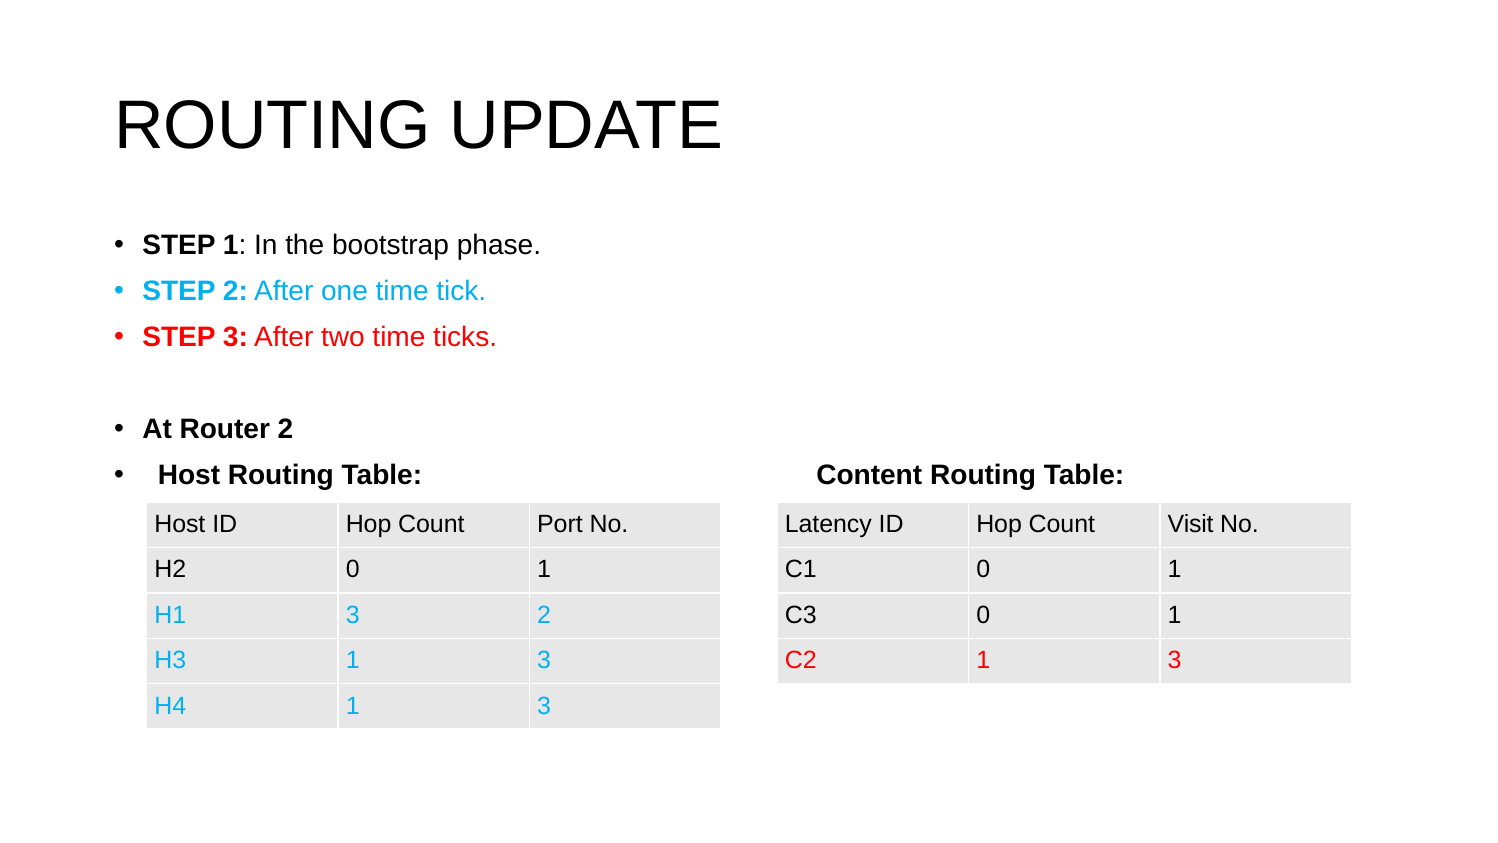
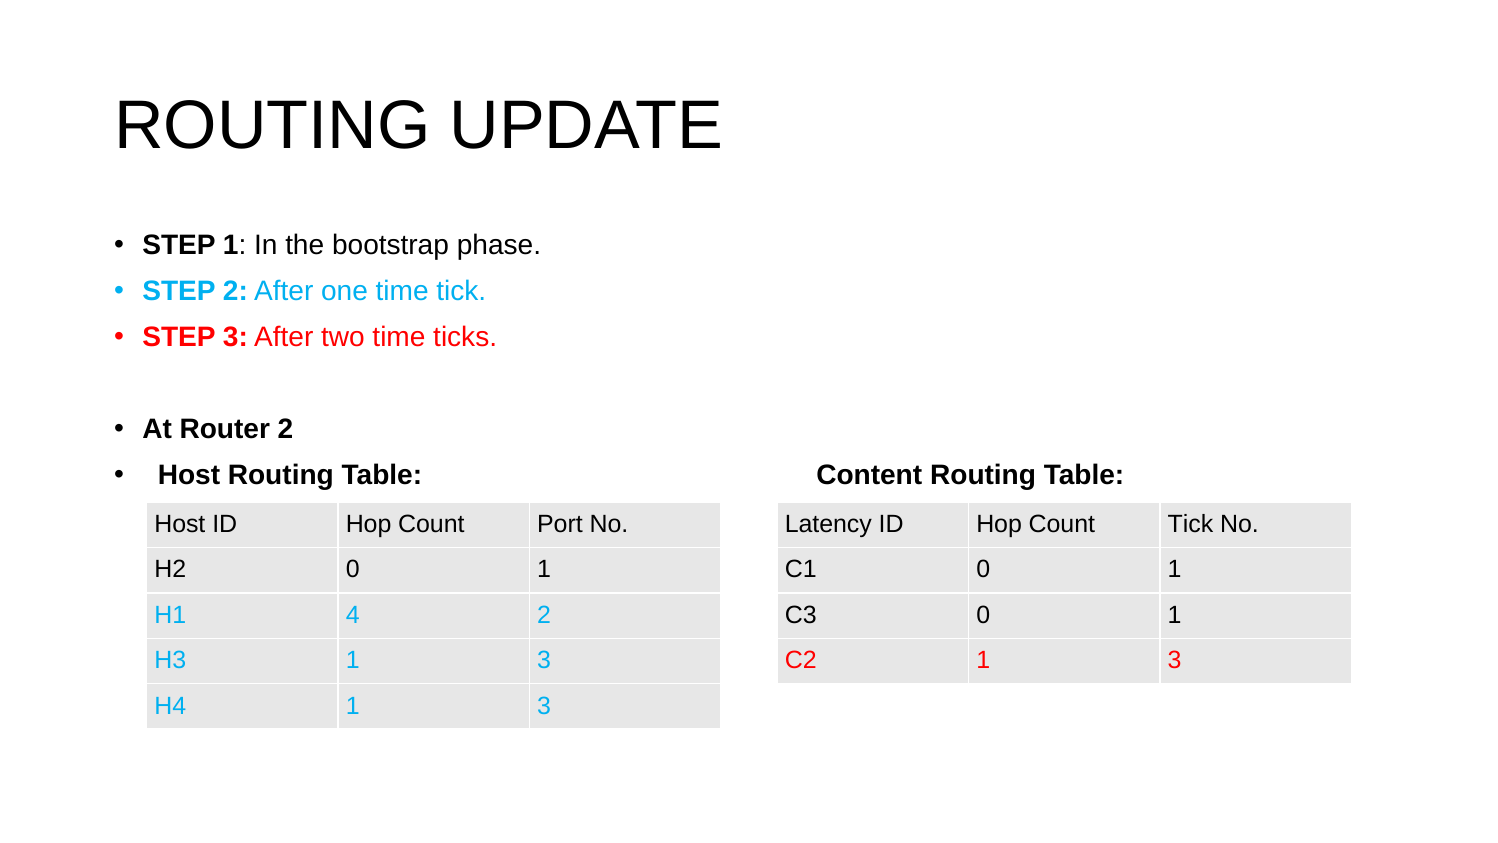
Count Visit: Visit -> Tick (1190, 524)
H1 3: 3 -> 4 (353, 615)
